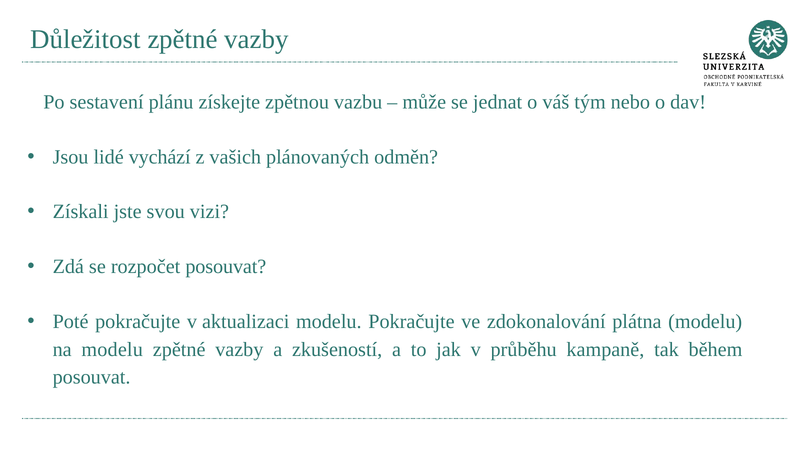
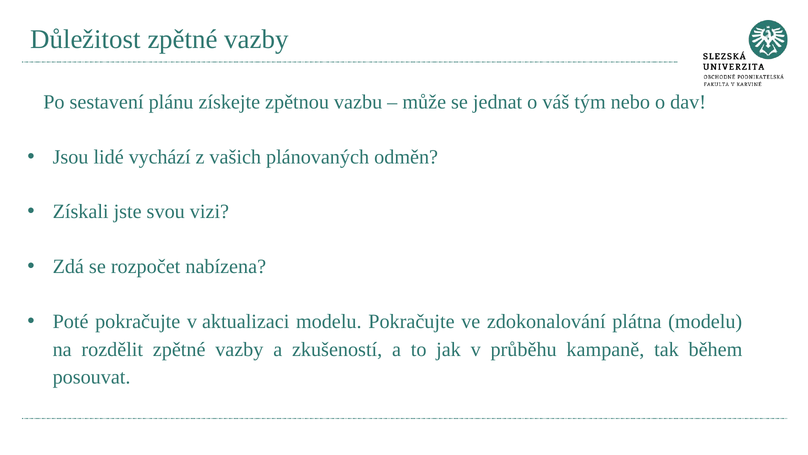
rozpočet posouvat: posouvat -> nabízena (226, 266)
na modelu: modelu -> rozdělit (112, 349)
